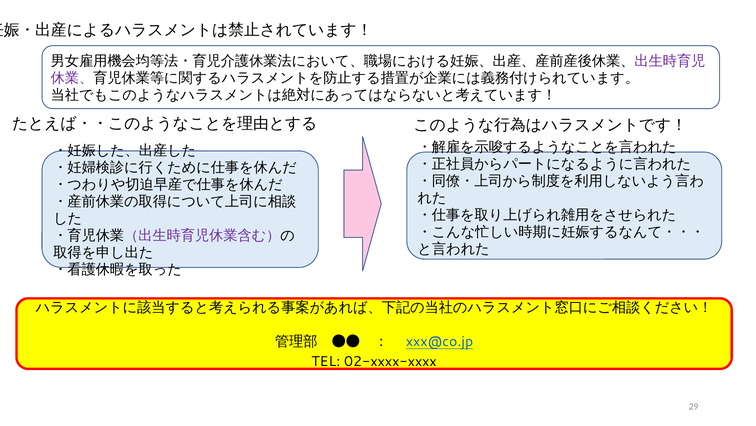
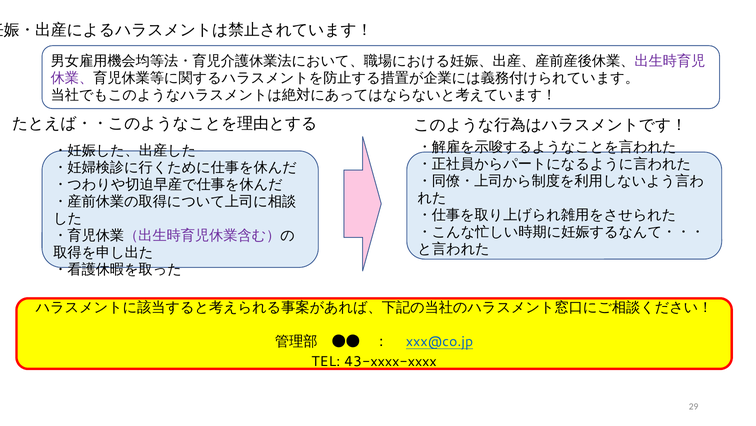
02-xxxx-xxxx: 02-xxxx-xxxx -> 43-xxxx-xxxx (390, 361)
